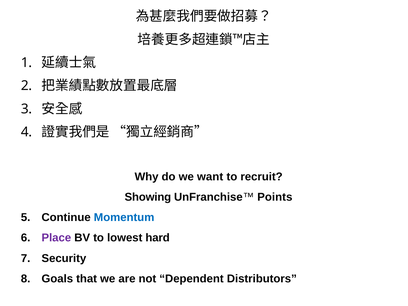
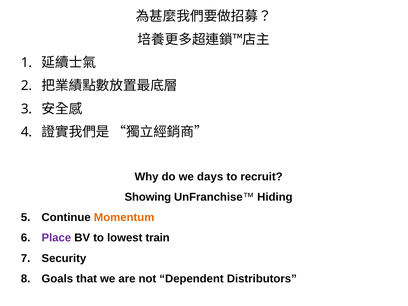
want: want -> days (210, 177)
Points: Points -> Hiding (275, 197)
Momentum colour: blue -> orange (124, 217)
hard: hard -> train (158, 238)
